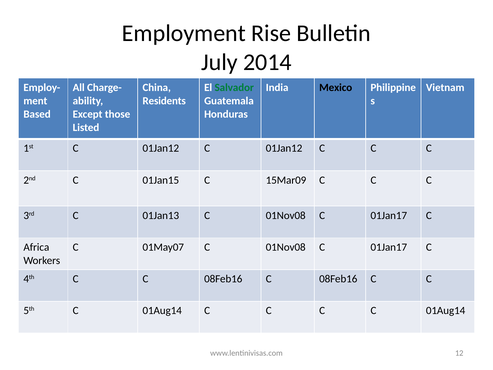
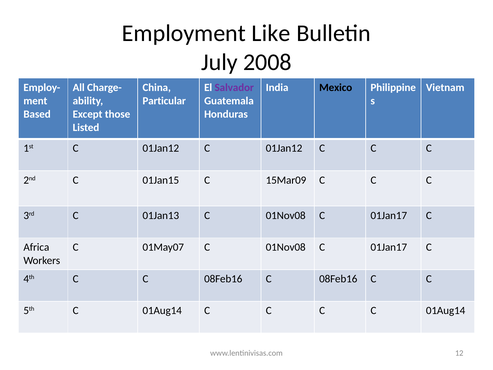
Rise: Rise -> Like (271, 33)
2014: 2014 -> 2008 (267, 62)
Salvador colour: green -> purple (234, 87)
Residents: Residents -> Particular (164, 101)
